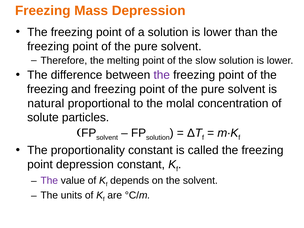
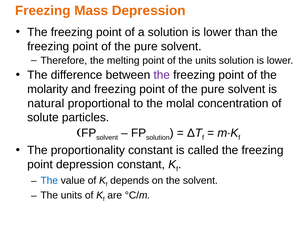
of the slow: slow -> units (206, 61)
freezing: freezing -> molarity (48, 89)
The colour: purple -> blue (49, 181)
